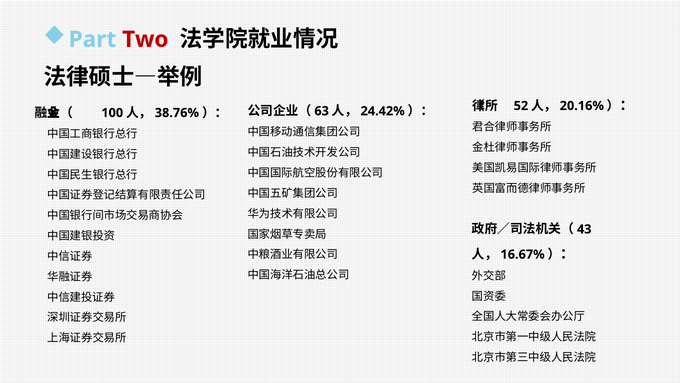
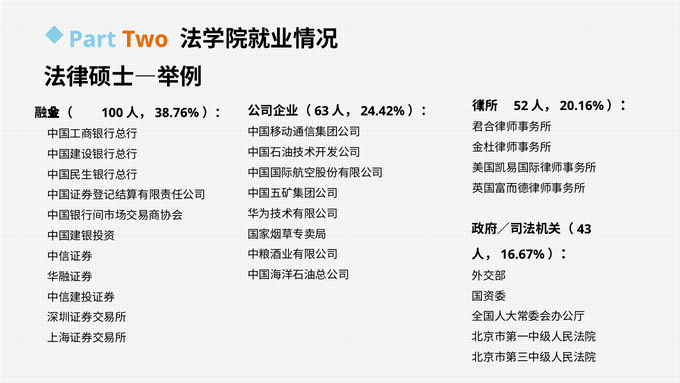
Two colour: red -> orange (145, 39)
